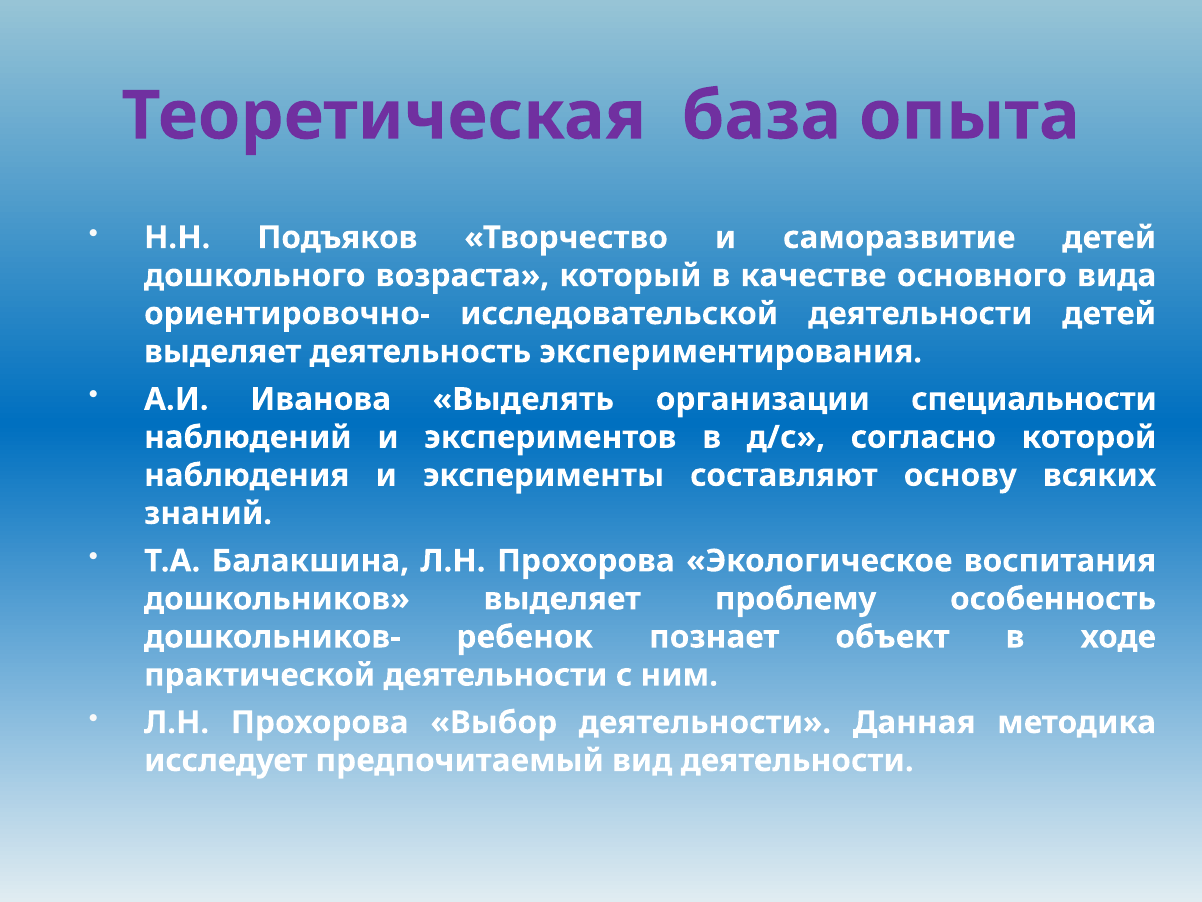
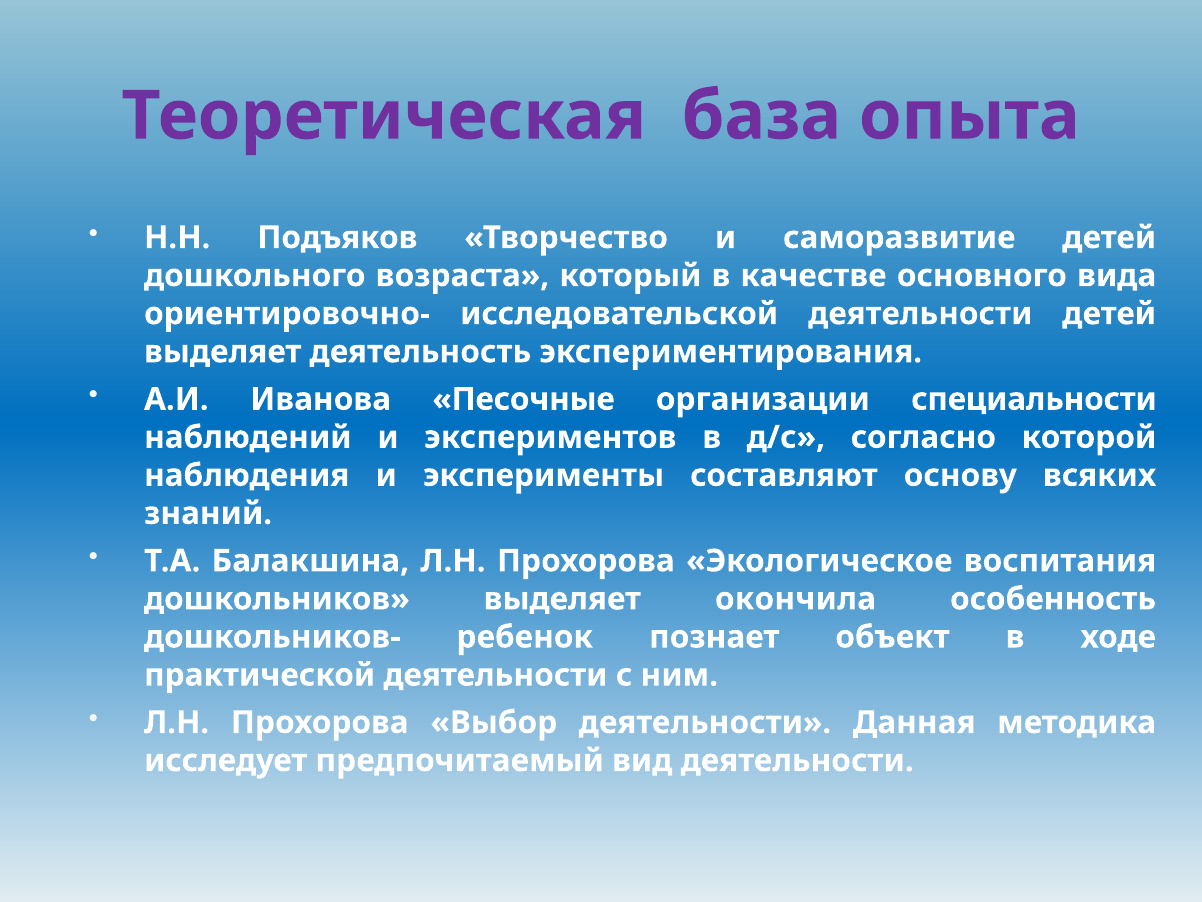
Выделять: Выделять -> Песочные (524, 399)
проблему: проблему -> окончила (795, 599)
